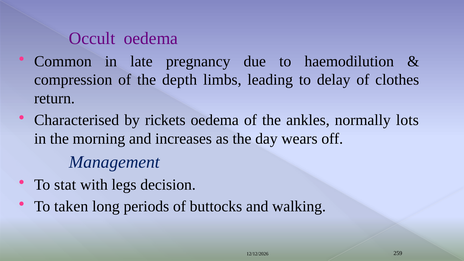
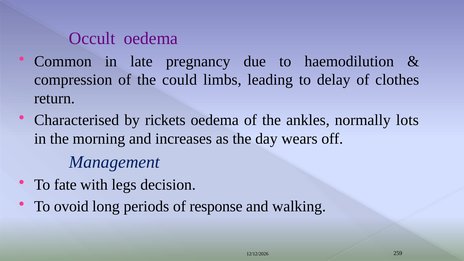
depth: depth -> could (180, 80)
stat: stat -> fate (65, 185)
taken: taken -> ovoid (71, 206)
buttocks: buttocks -> response (216, 206)
